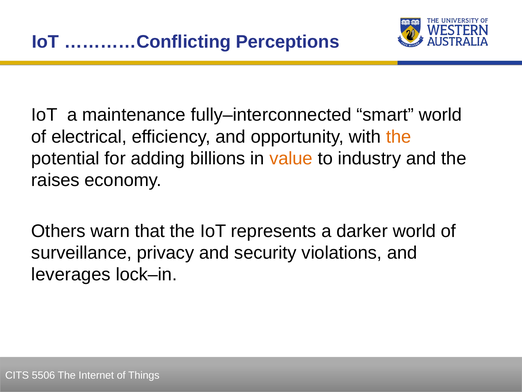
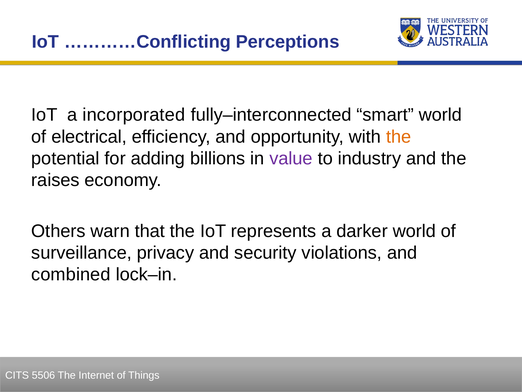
maintenance: maintenance -> incorporated (134, 115)
value colour: orange -> purple (291, 158)
leverages: leverages -> combined (71, 274)
